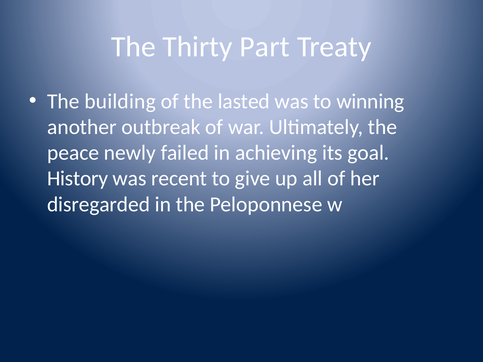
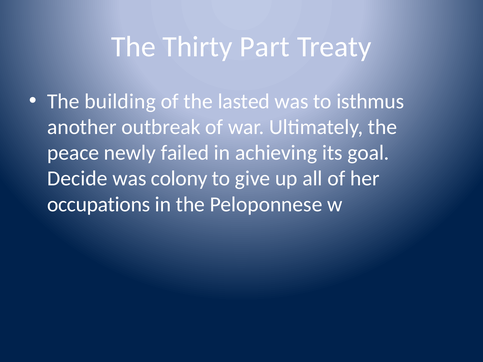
winning: winning -> isthmus (370, 101)
History: History -> Decide (77, 179)
recent: recent -> colony (179, 179)
disregarded: disregarded -> occupations (99, 204)
